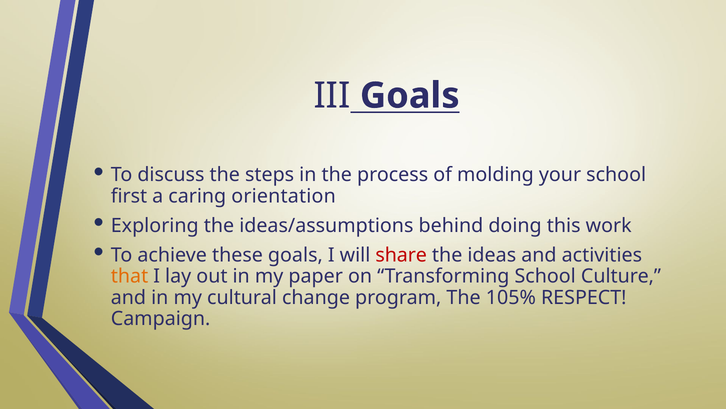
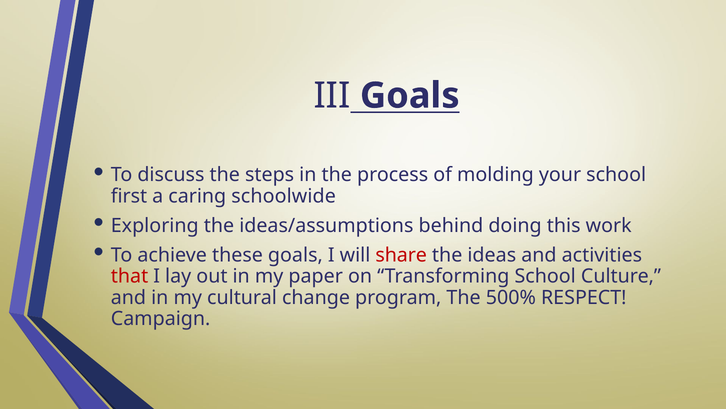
orientation: orientation -> schoolwide (284, 196)
that colour: orange -> red (130, 276)
105%: 105% -> 500% (511, 297)
